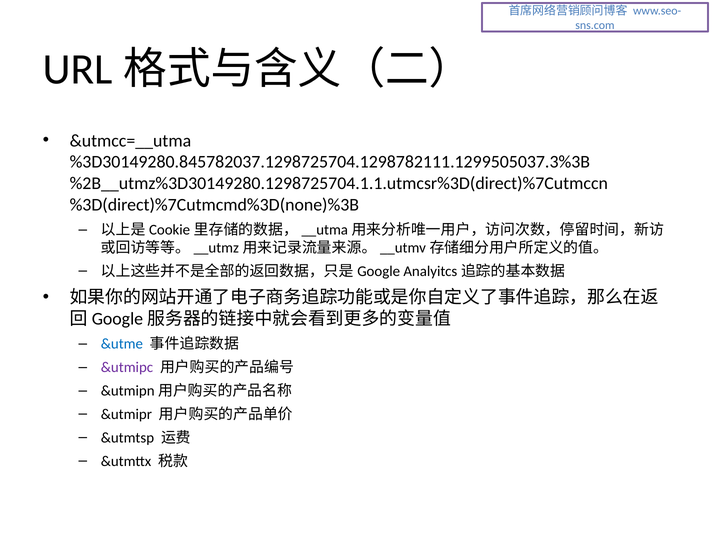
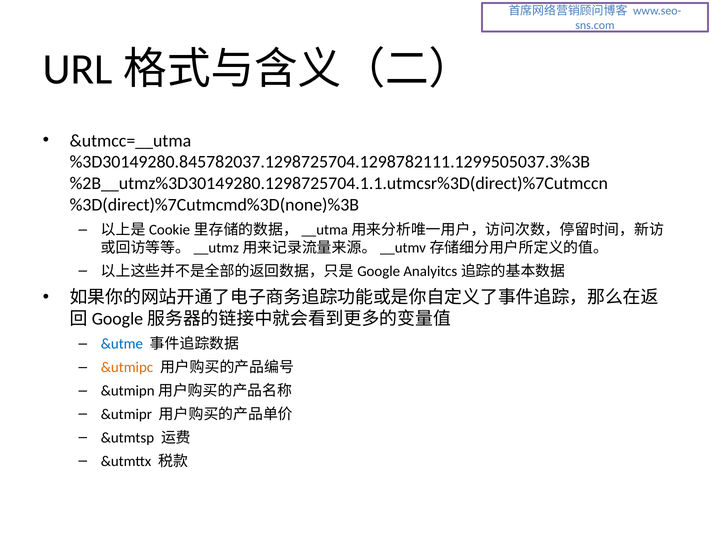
&utmipc colour: purple -> orange (127, 367)
